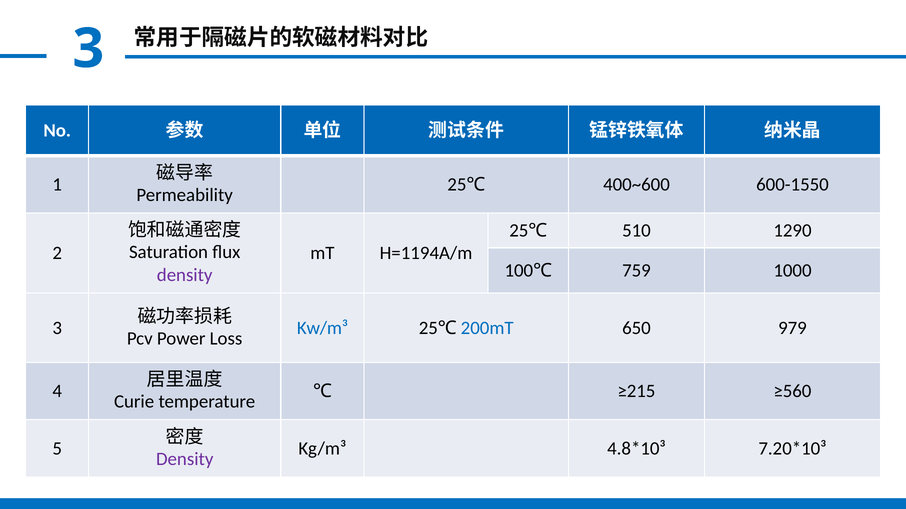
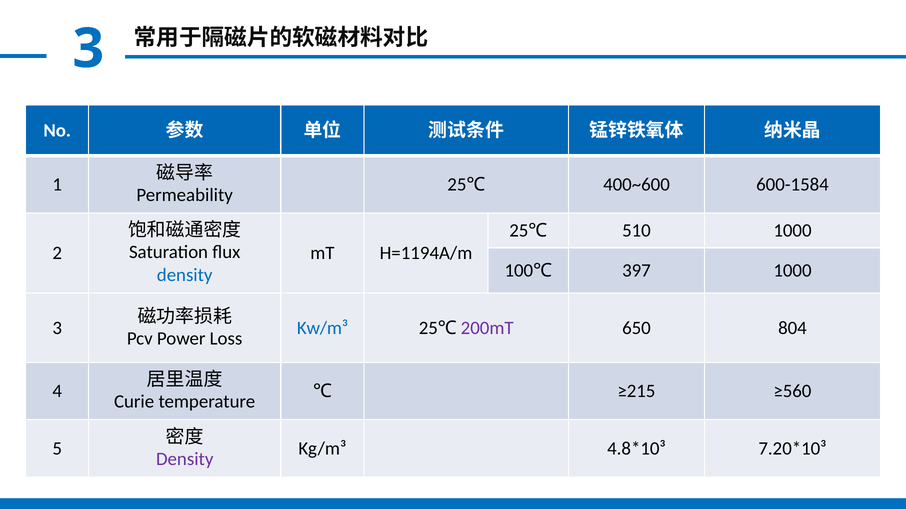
600-1550: 600-1550 -> 600-1584 (792, 185)
510 1290: 1290 -> 1000 (792, 231)
759: 759 -> 397 (636, 271)
density colour: purple -> blue (185, 276)
200mT colour: blue -> purple (487, 328)
979: 979 -> 804 (792, 328)
